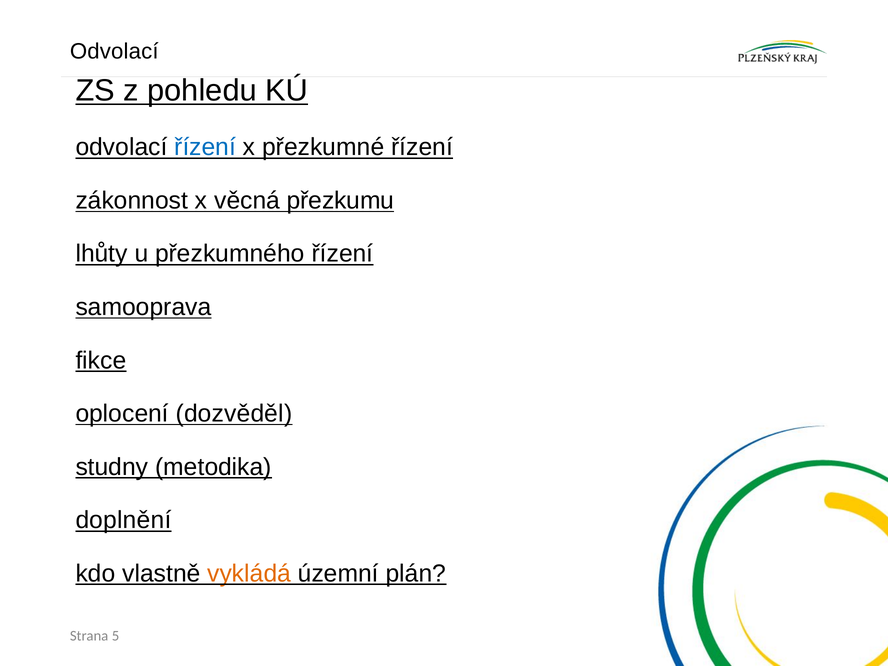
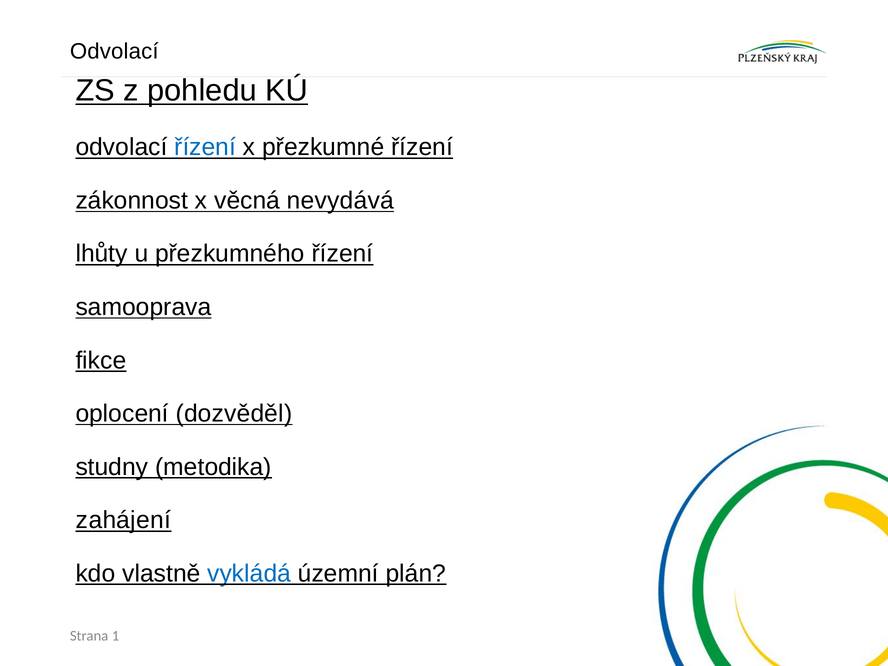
přezkumu: přezkumu -> nevydává (340, 201)
doplnění: doplnění -> zahájení (123, 520)
vykládá colour: orange -> blue (249, 574)
5: 5 -> 1 (116, 636)
